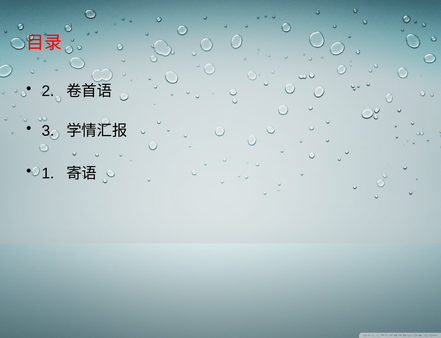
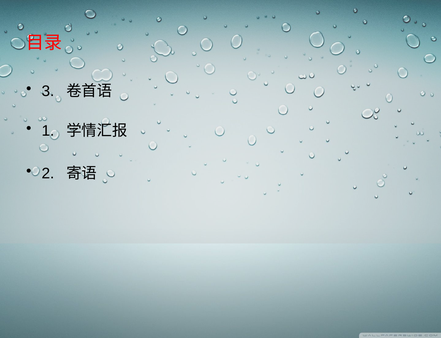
2: 2 -> 3 (48, 91)
3: 3 -> 1 (48, 131)
1: 1 -> 2 (48, 173)
